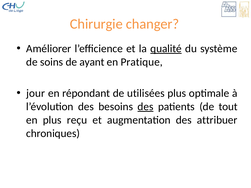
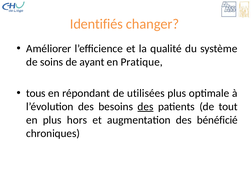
Chirurgie: Chirurgie -> Identifiés (96, 24)
qualité underline: present -> none (166, 49)
jour: jour -> tous (36, 93)
reçu: reçu -> hors (77, 120)
attribuer: attribuer -> bénéficié (217, 120)
